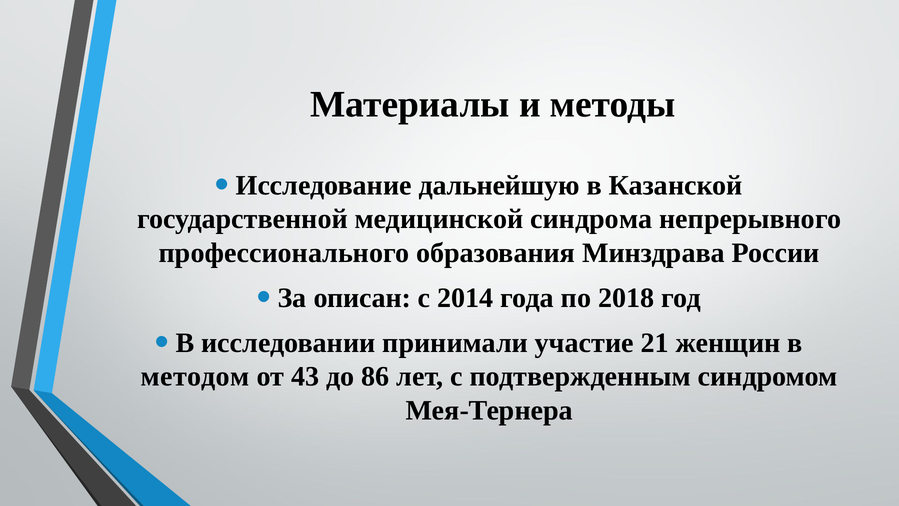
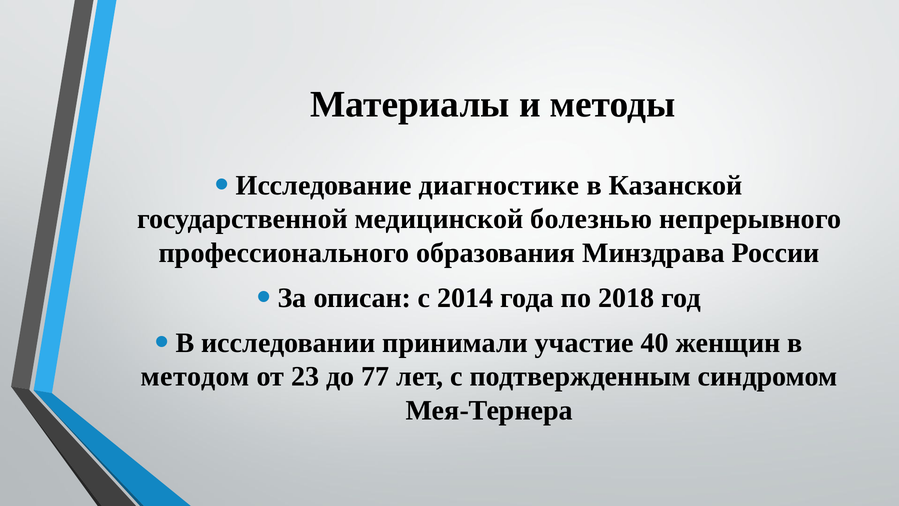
дальнейшую: дальнейшую -> диагностике (499, 185)
синдрома: синдрома -> болезнью (591, 219)
21: 21 -> 40 (655, 343)
43: 43 -> 23 (305, 376)
86: 86 -> 77 (375, 376)
